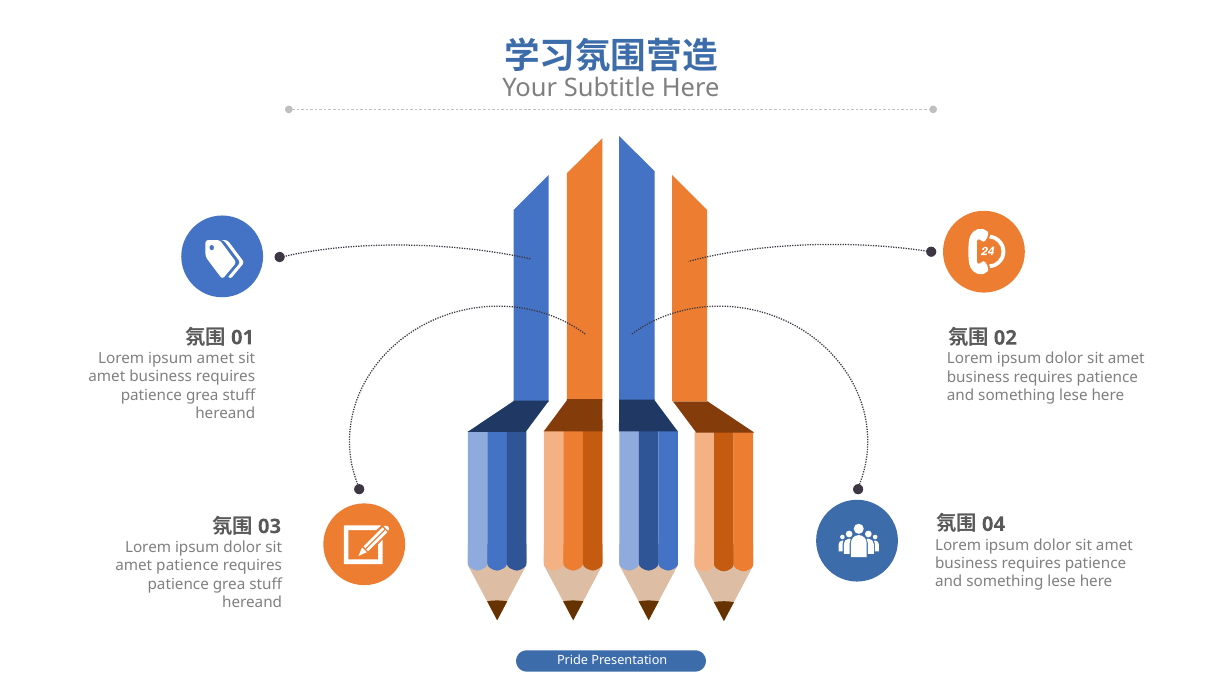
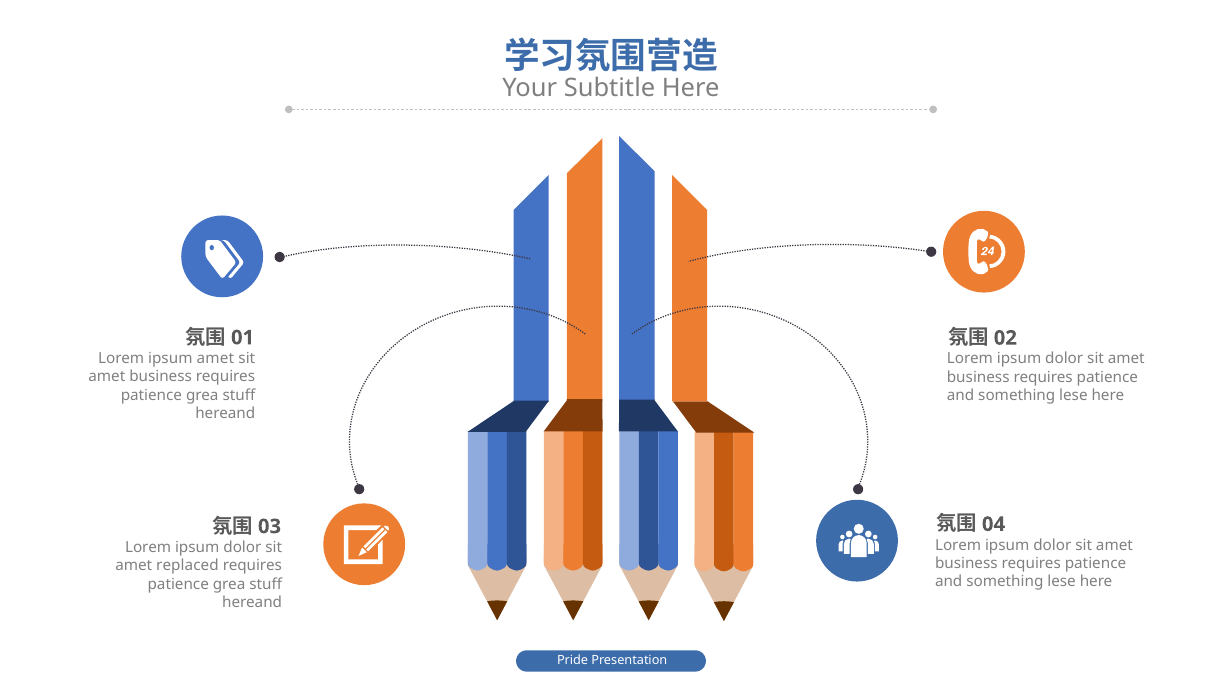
amet patience: patience -> replaced (187, 566)
